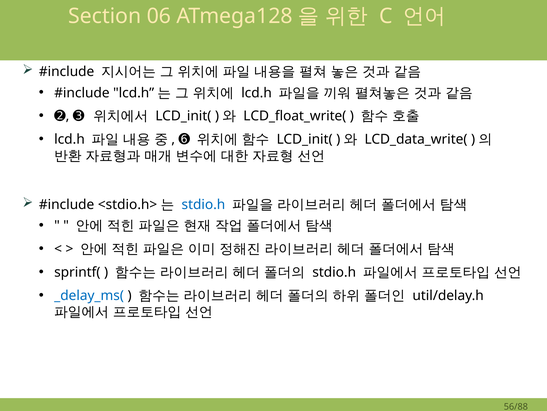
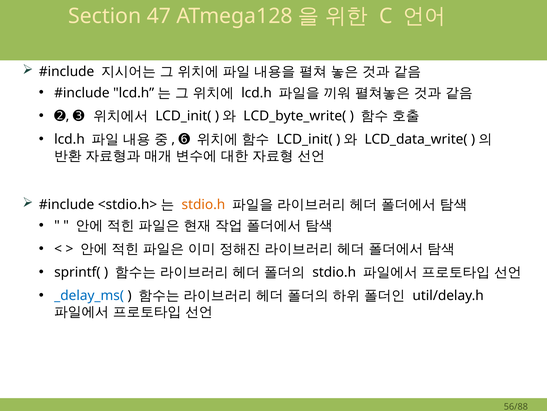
06: 06 -> 47 (159, 16)
LCD_float_write(: LCD_float_write( -> LCD_byte_write( (295, 116)
stdio.h colour: blue -> orange (203, 204)
